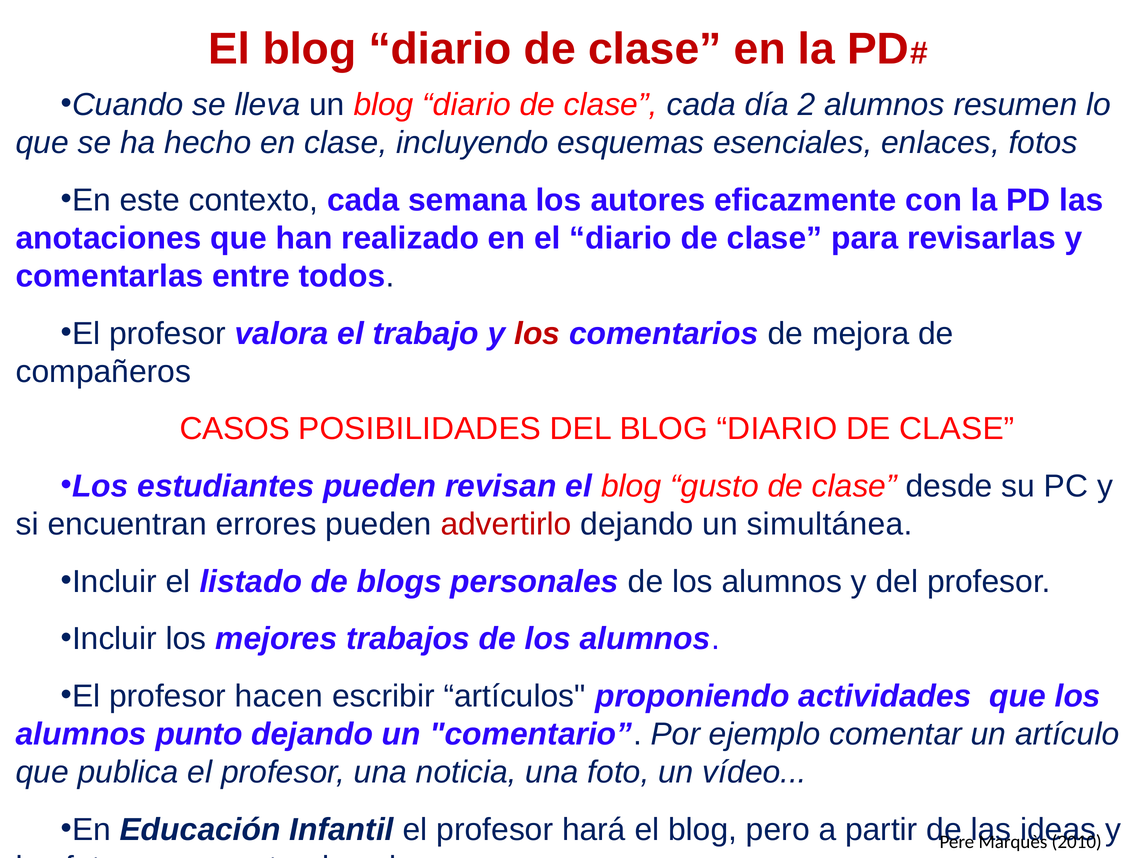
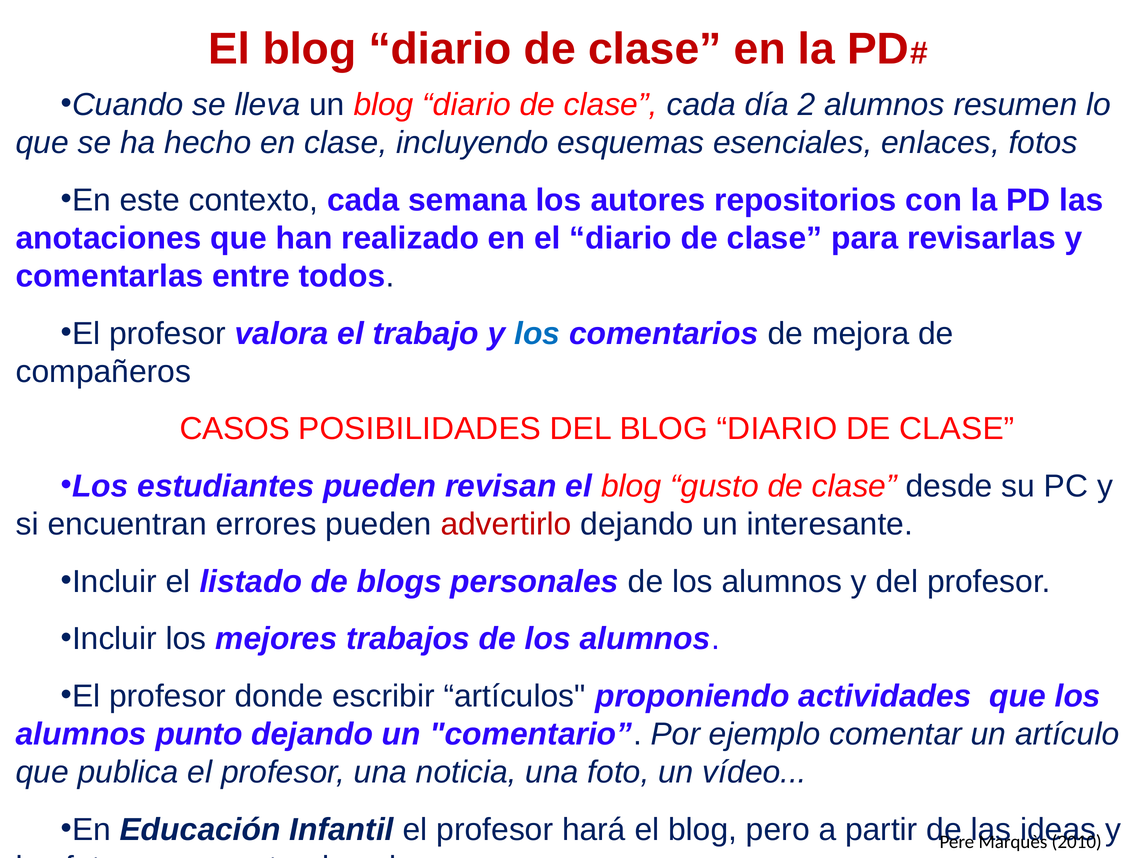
eficazmente: eficazmente -> repositorios (805, 200)
los colour: red -> blue (537, 334)
simultánea: simultánea -> interesante (830, 525)
hacen: hacen -> donde (279, 697)
